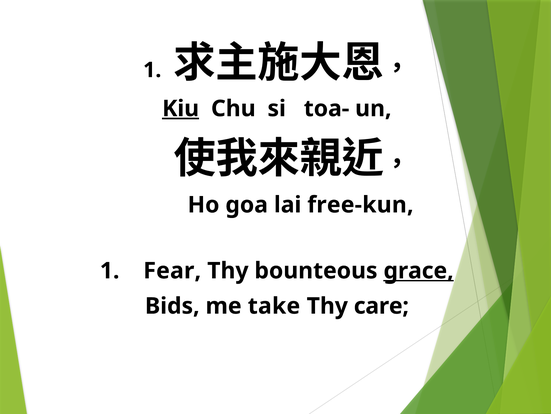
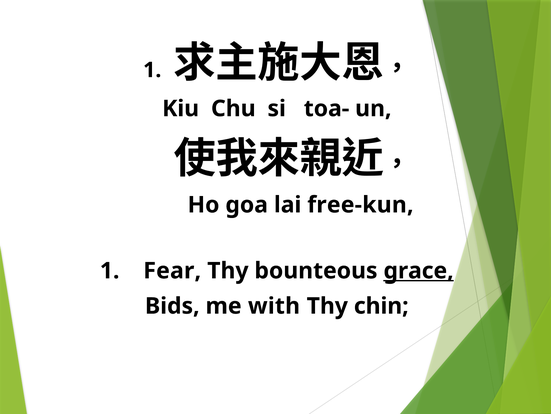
Kiu underline: present -> none (181, 108)
take: take -> with (274, 306)
care: care -> chin (381, 306)
